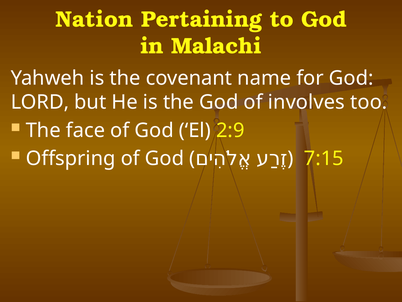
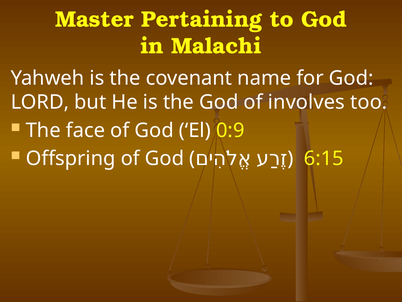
Nation: Nation -> Master (95, 19)
2:9: 2:9 -> 0:9 (230, 130)
7:15: 7:15 -> 6:15 (324, 158)
